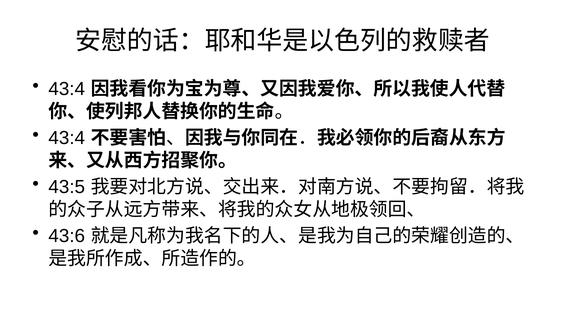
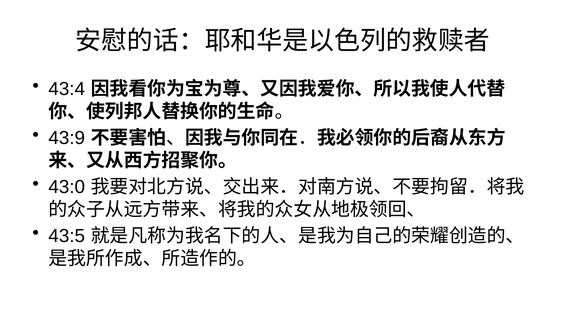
43:4: 43:4 -> 43:9 (67, 138)
43:5: 43:5 -> 43:0 (67, 187)
43:6: 43:6 -> 43:5 (67, 236)
